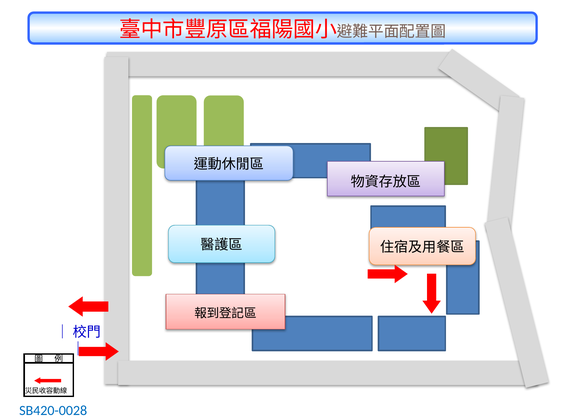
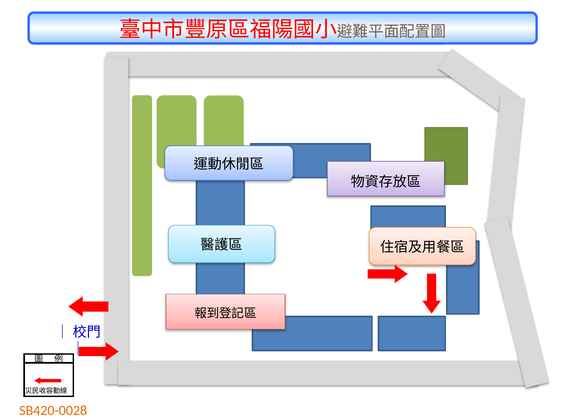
SB420-0028 colour: blue -> orange (53, 411)
